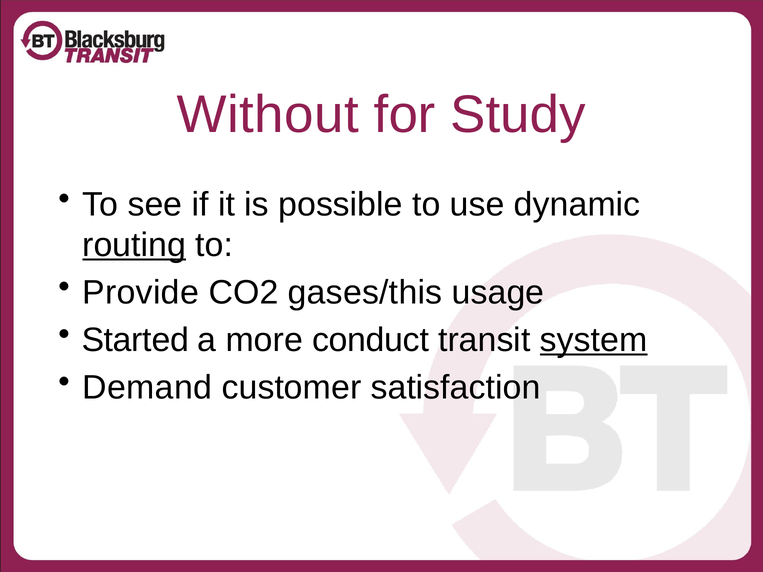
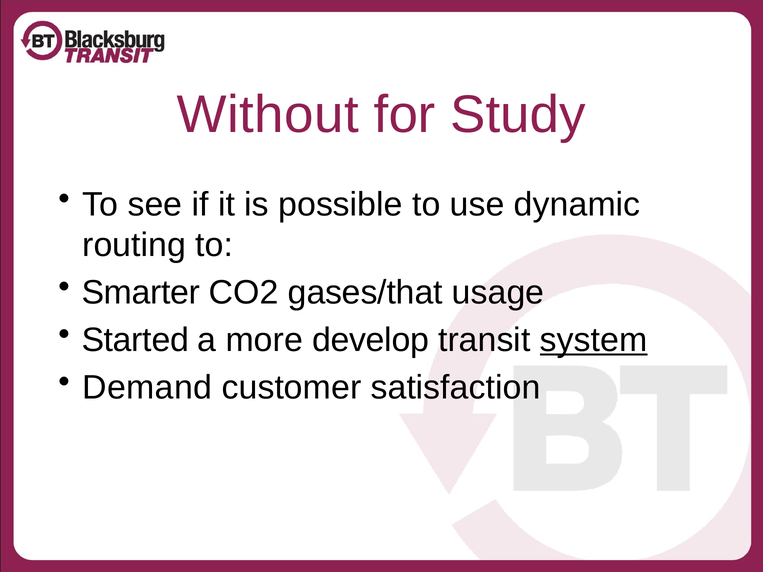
routing underline: present -> none (134, 245)
Provide: Provide -> Smarter (141, 293)
gases/this: gases/this -> gases/that (365, 293)
conduct: conduct -> develop (371, 340)
